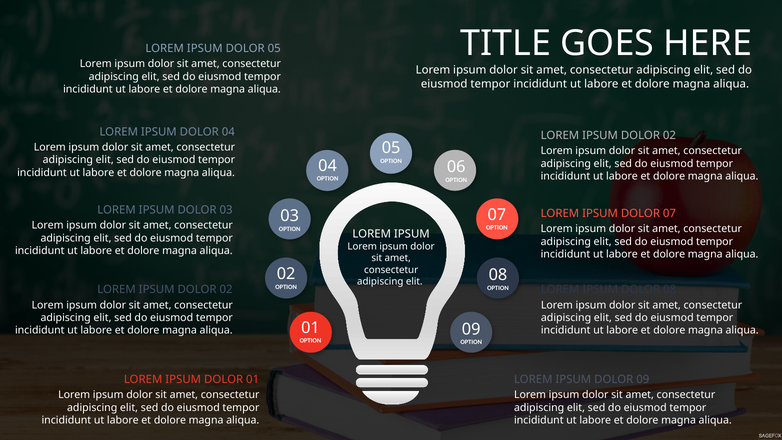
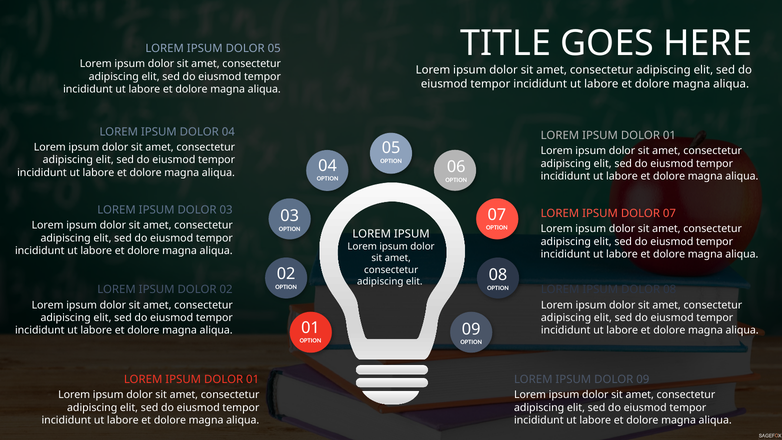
02: 02 -> 01 (669, 135)
